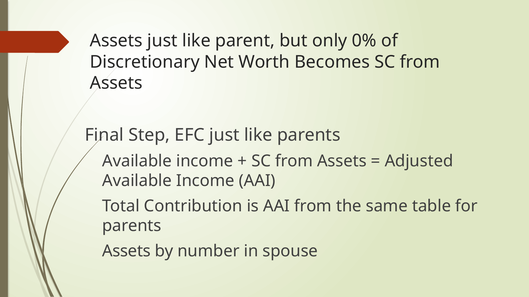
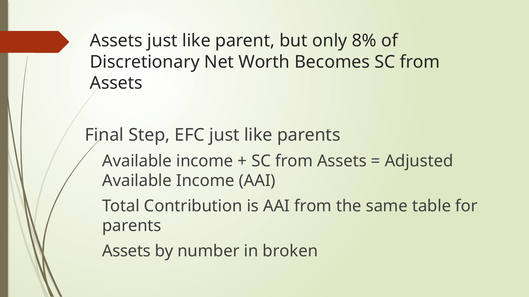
0%: 0% -> 8% (364, 41)
spouse: spouse -> broken (290, 252)
